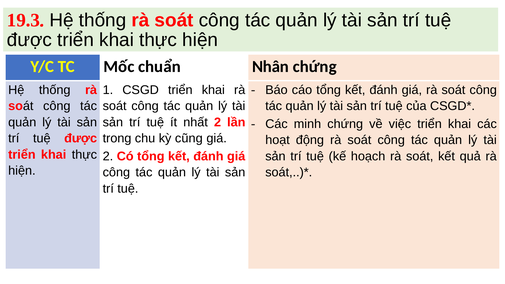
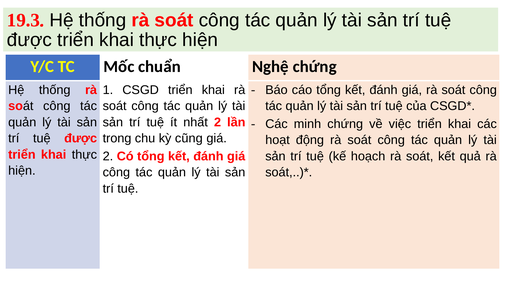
Nhân: Nhân -> Nghệ (270, 67)
